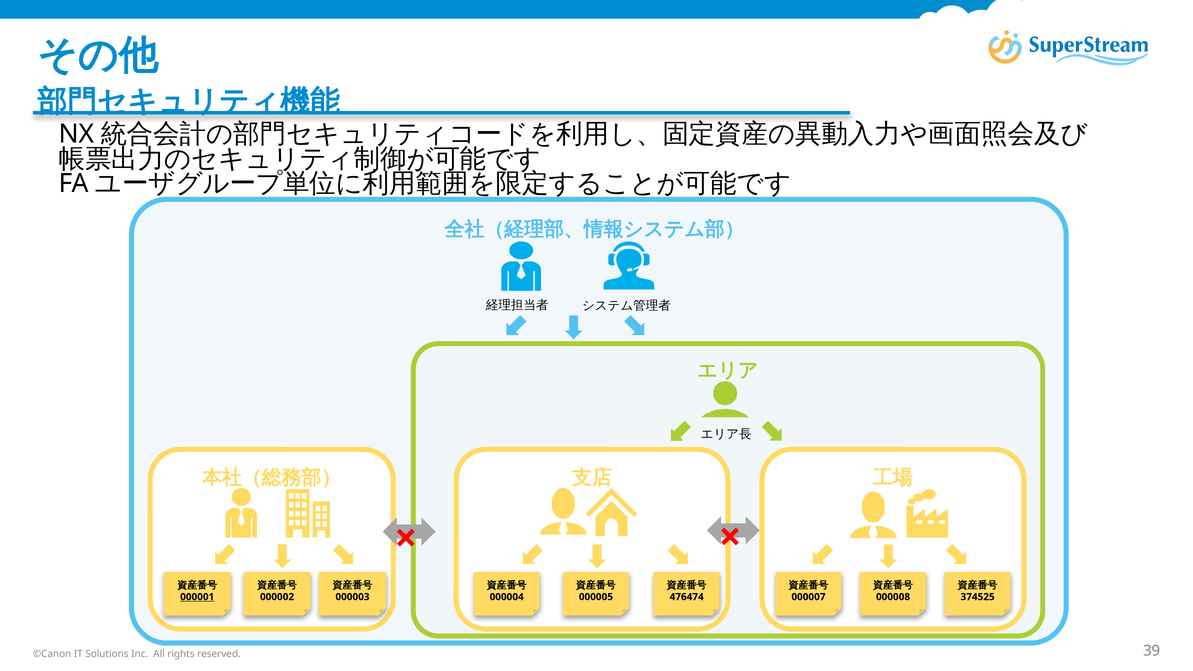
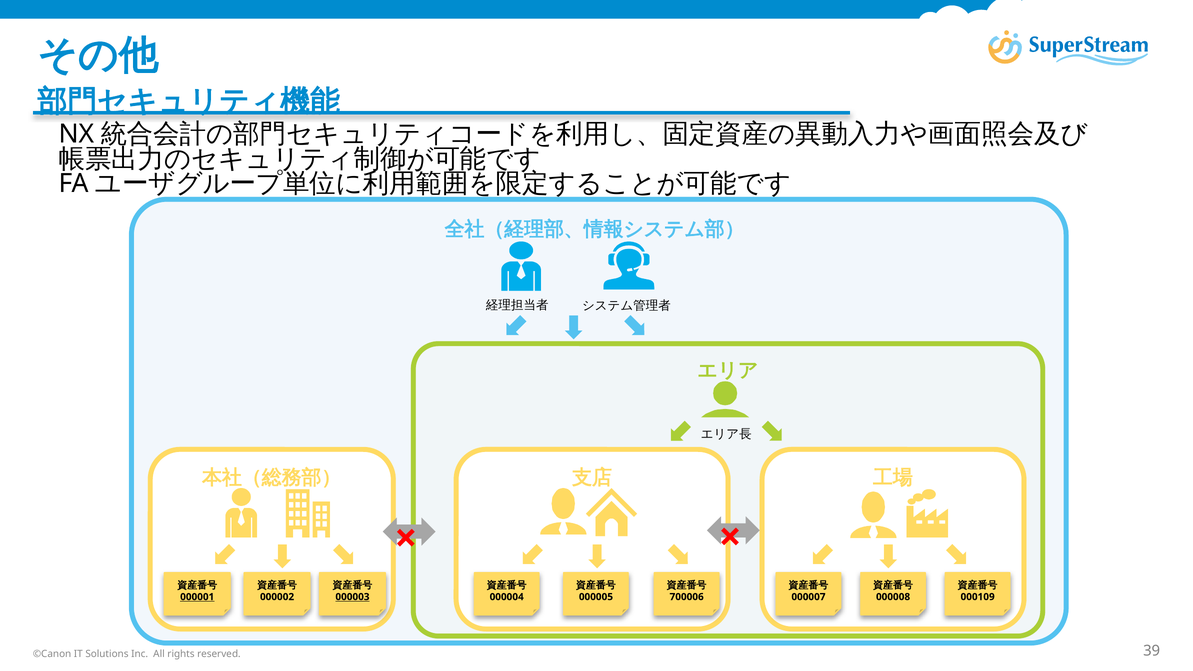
000003 underline: none -> present (352, 597)
476474: 476474 -> 700006 (687, 597)
374525: 374525 -> 000109 (978, 597)
